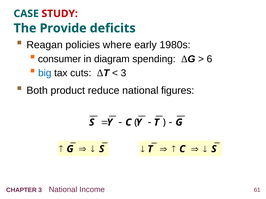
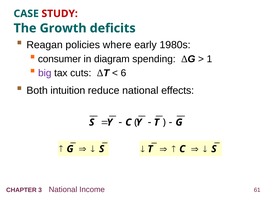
Provide: Provide -> Growth (63, 28)
6: 6 -> 1 (209, 59)
big colour: blue -> purple (45, 73)
3: 3 -> 6 (123, 73)
product: product -> intuition (68, 91)
figures: figures -> effects (178, 91)
